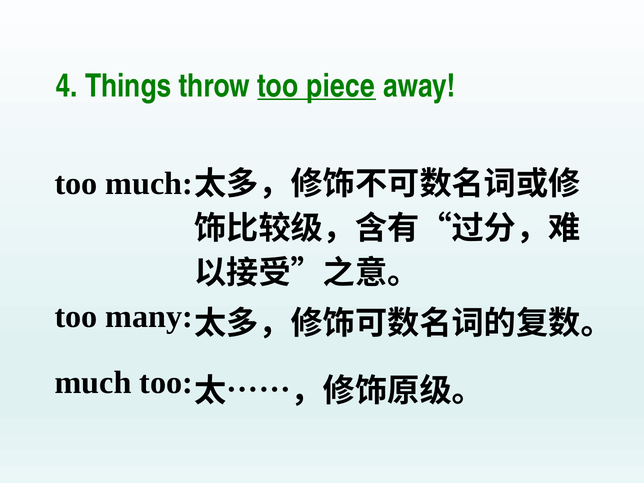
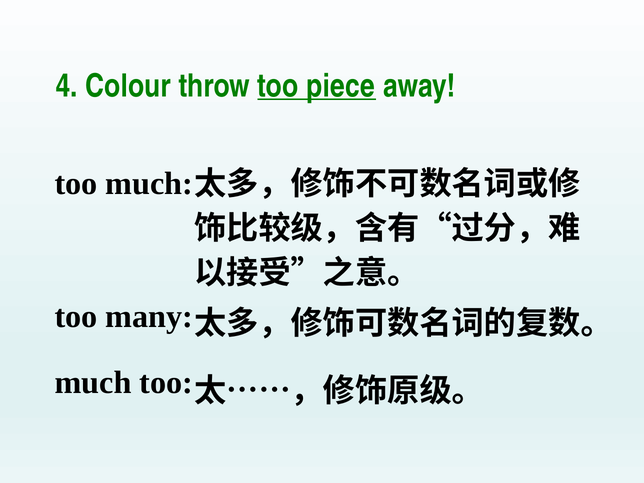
Things: Things -> Colour (128, 86)
